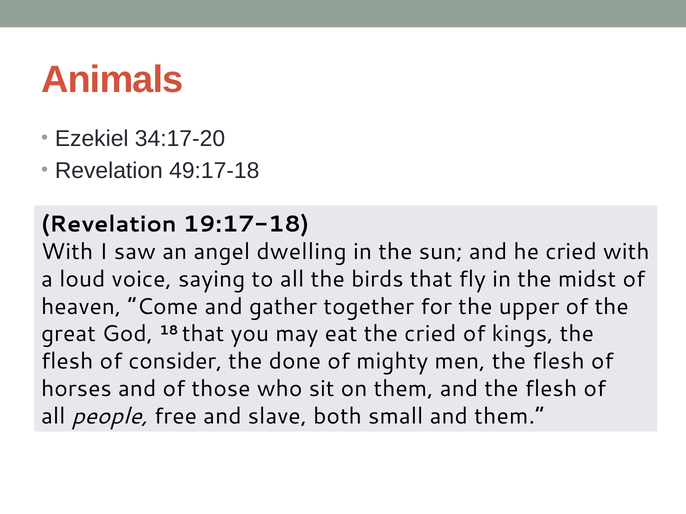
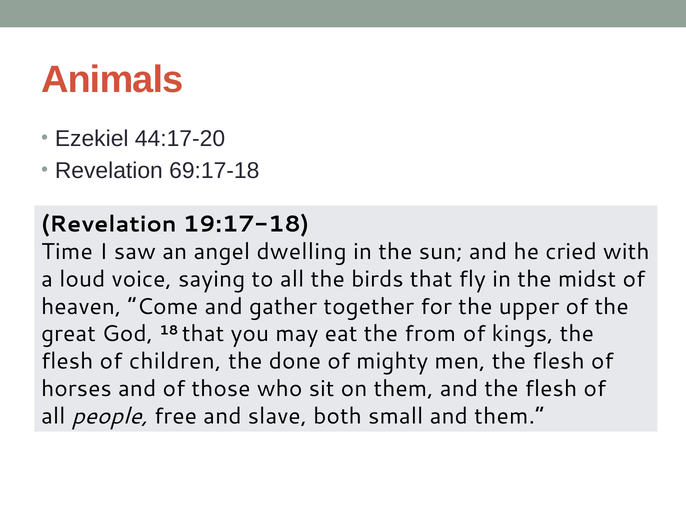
34:17-20: 34:17-20 -> 44:17-20 (180, 139)
49:17-18: 49:17-18 -> 69:17-18 (214, 171)
With: With -> Time (67, 252)
the cried: cried -> from (430, 334)
consider: consider -> children (175, 362)
